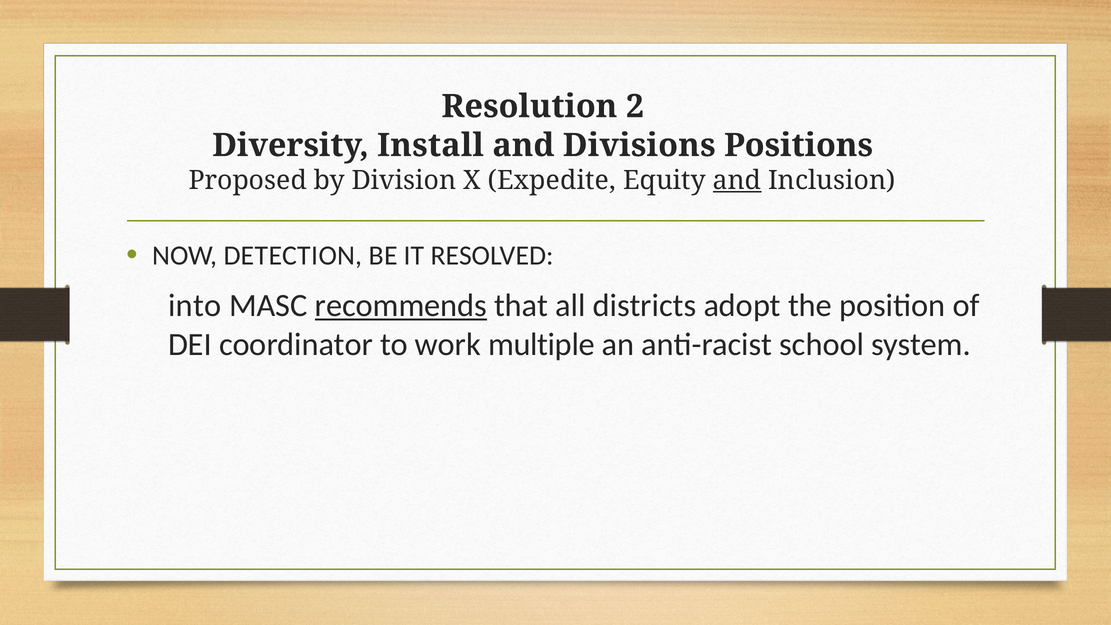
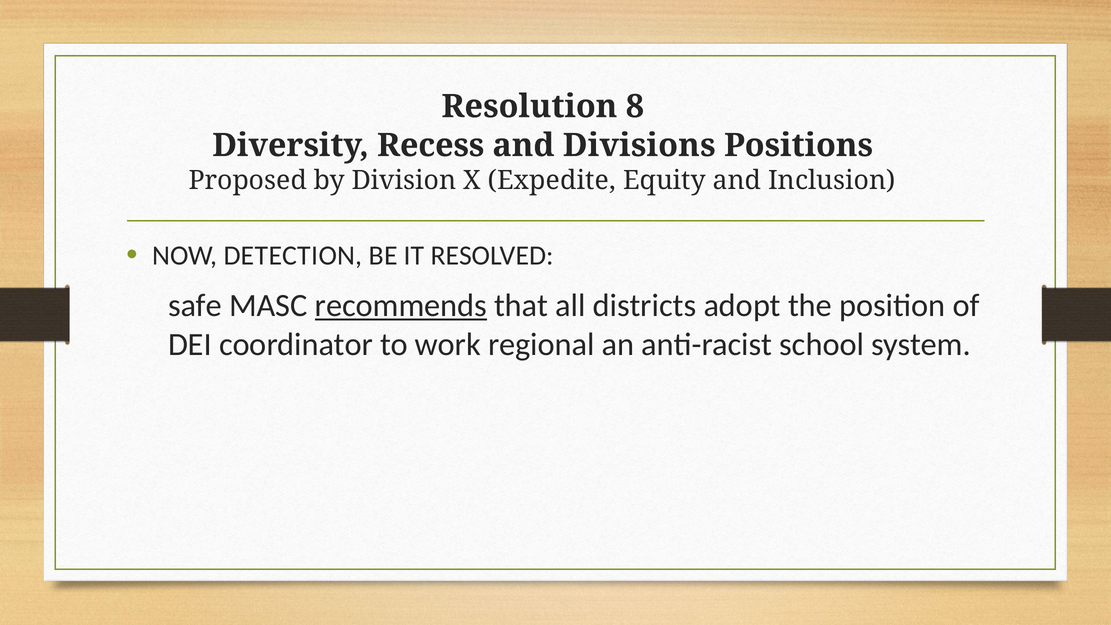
2: 2 -> 8 (635, 106)
Install: Install -> Recess (431, 145)
and underline: present -> none (737, 180)
into: into -> safe (195, 306)
multiple: multiple -> regional (541, 345)
